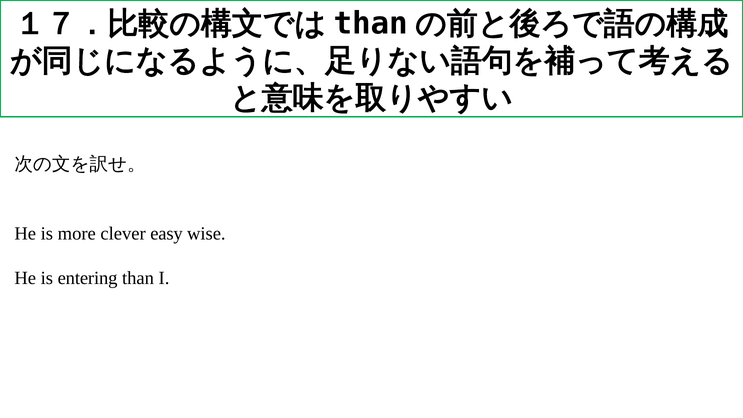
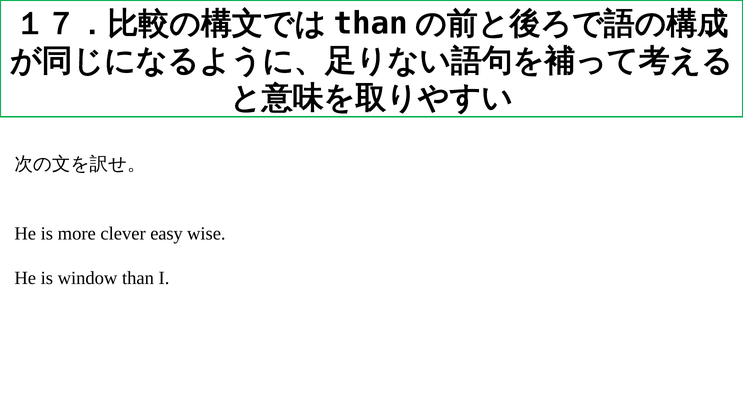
entering: entering -> window (88, 278)
